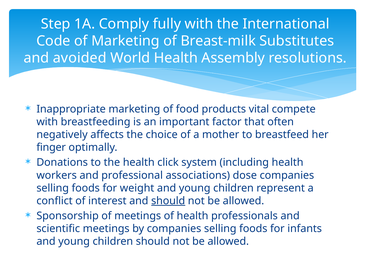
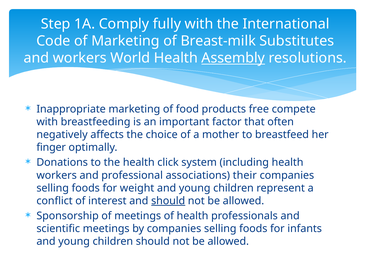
and avoided: avoided -> workers (80, 58)
Assembly underline: none -> present (233, 58)
vital: vital -> free (259, 109)
dose: dose -> their (245, 175)
